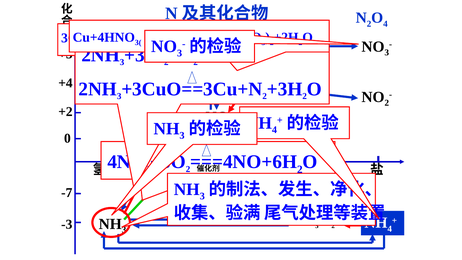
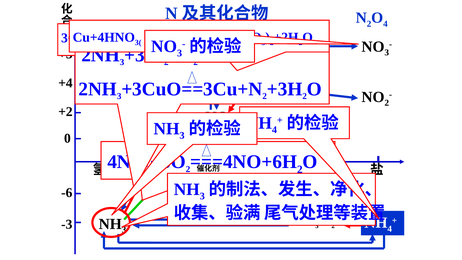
-7: -7 -> -6 (67, 193)
